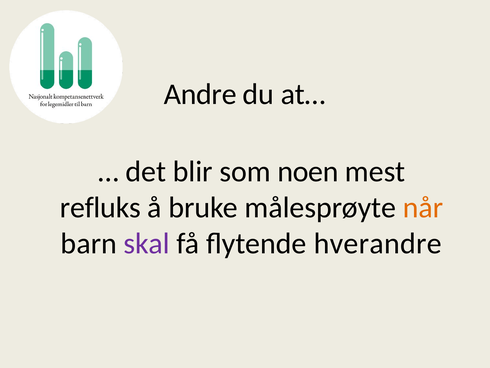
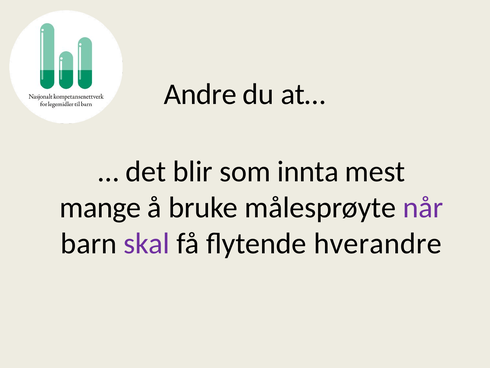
noen: noen -> innta (308, 172)
refluks: refluks -> mange (100, 207)
når colour: orange -> purple (423, 207)
